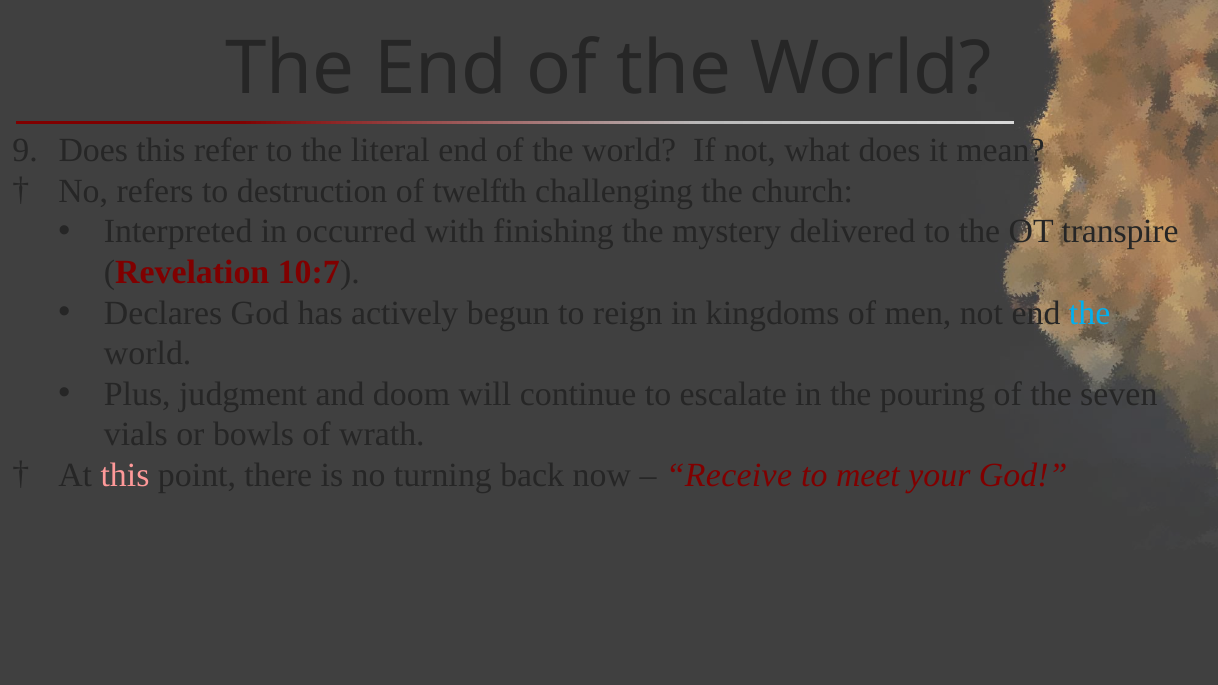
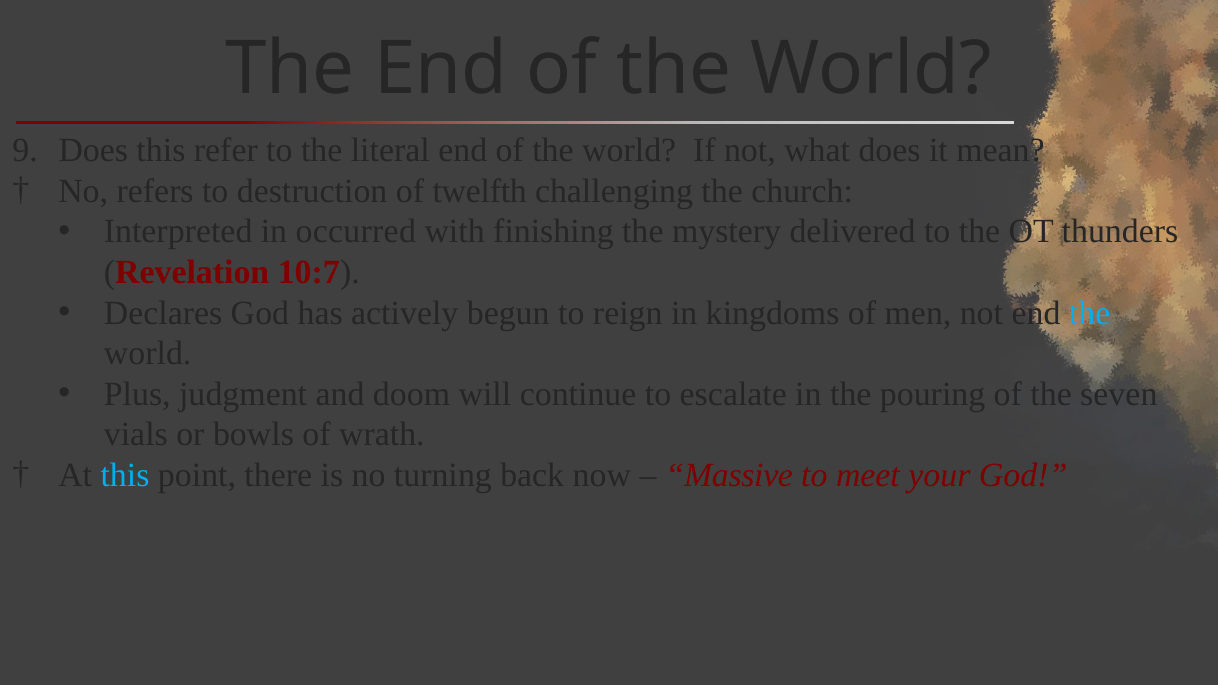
transpire: transpire -> thunders (1120, 232)
this colour: pink -> light blue (125, 476)
Receive: Receive -> Massive (729, 476)
